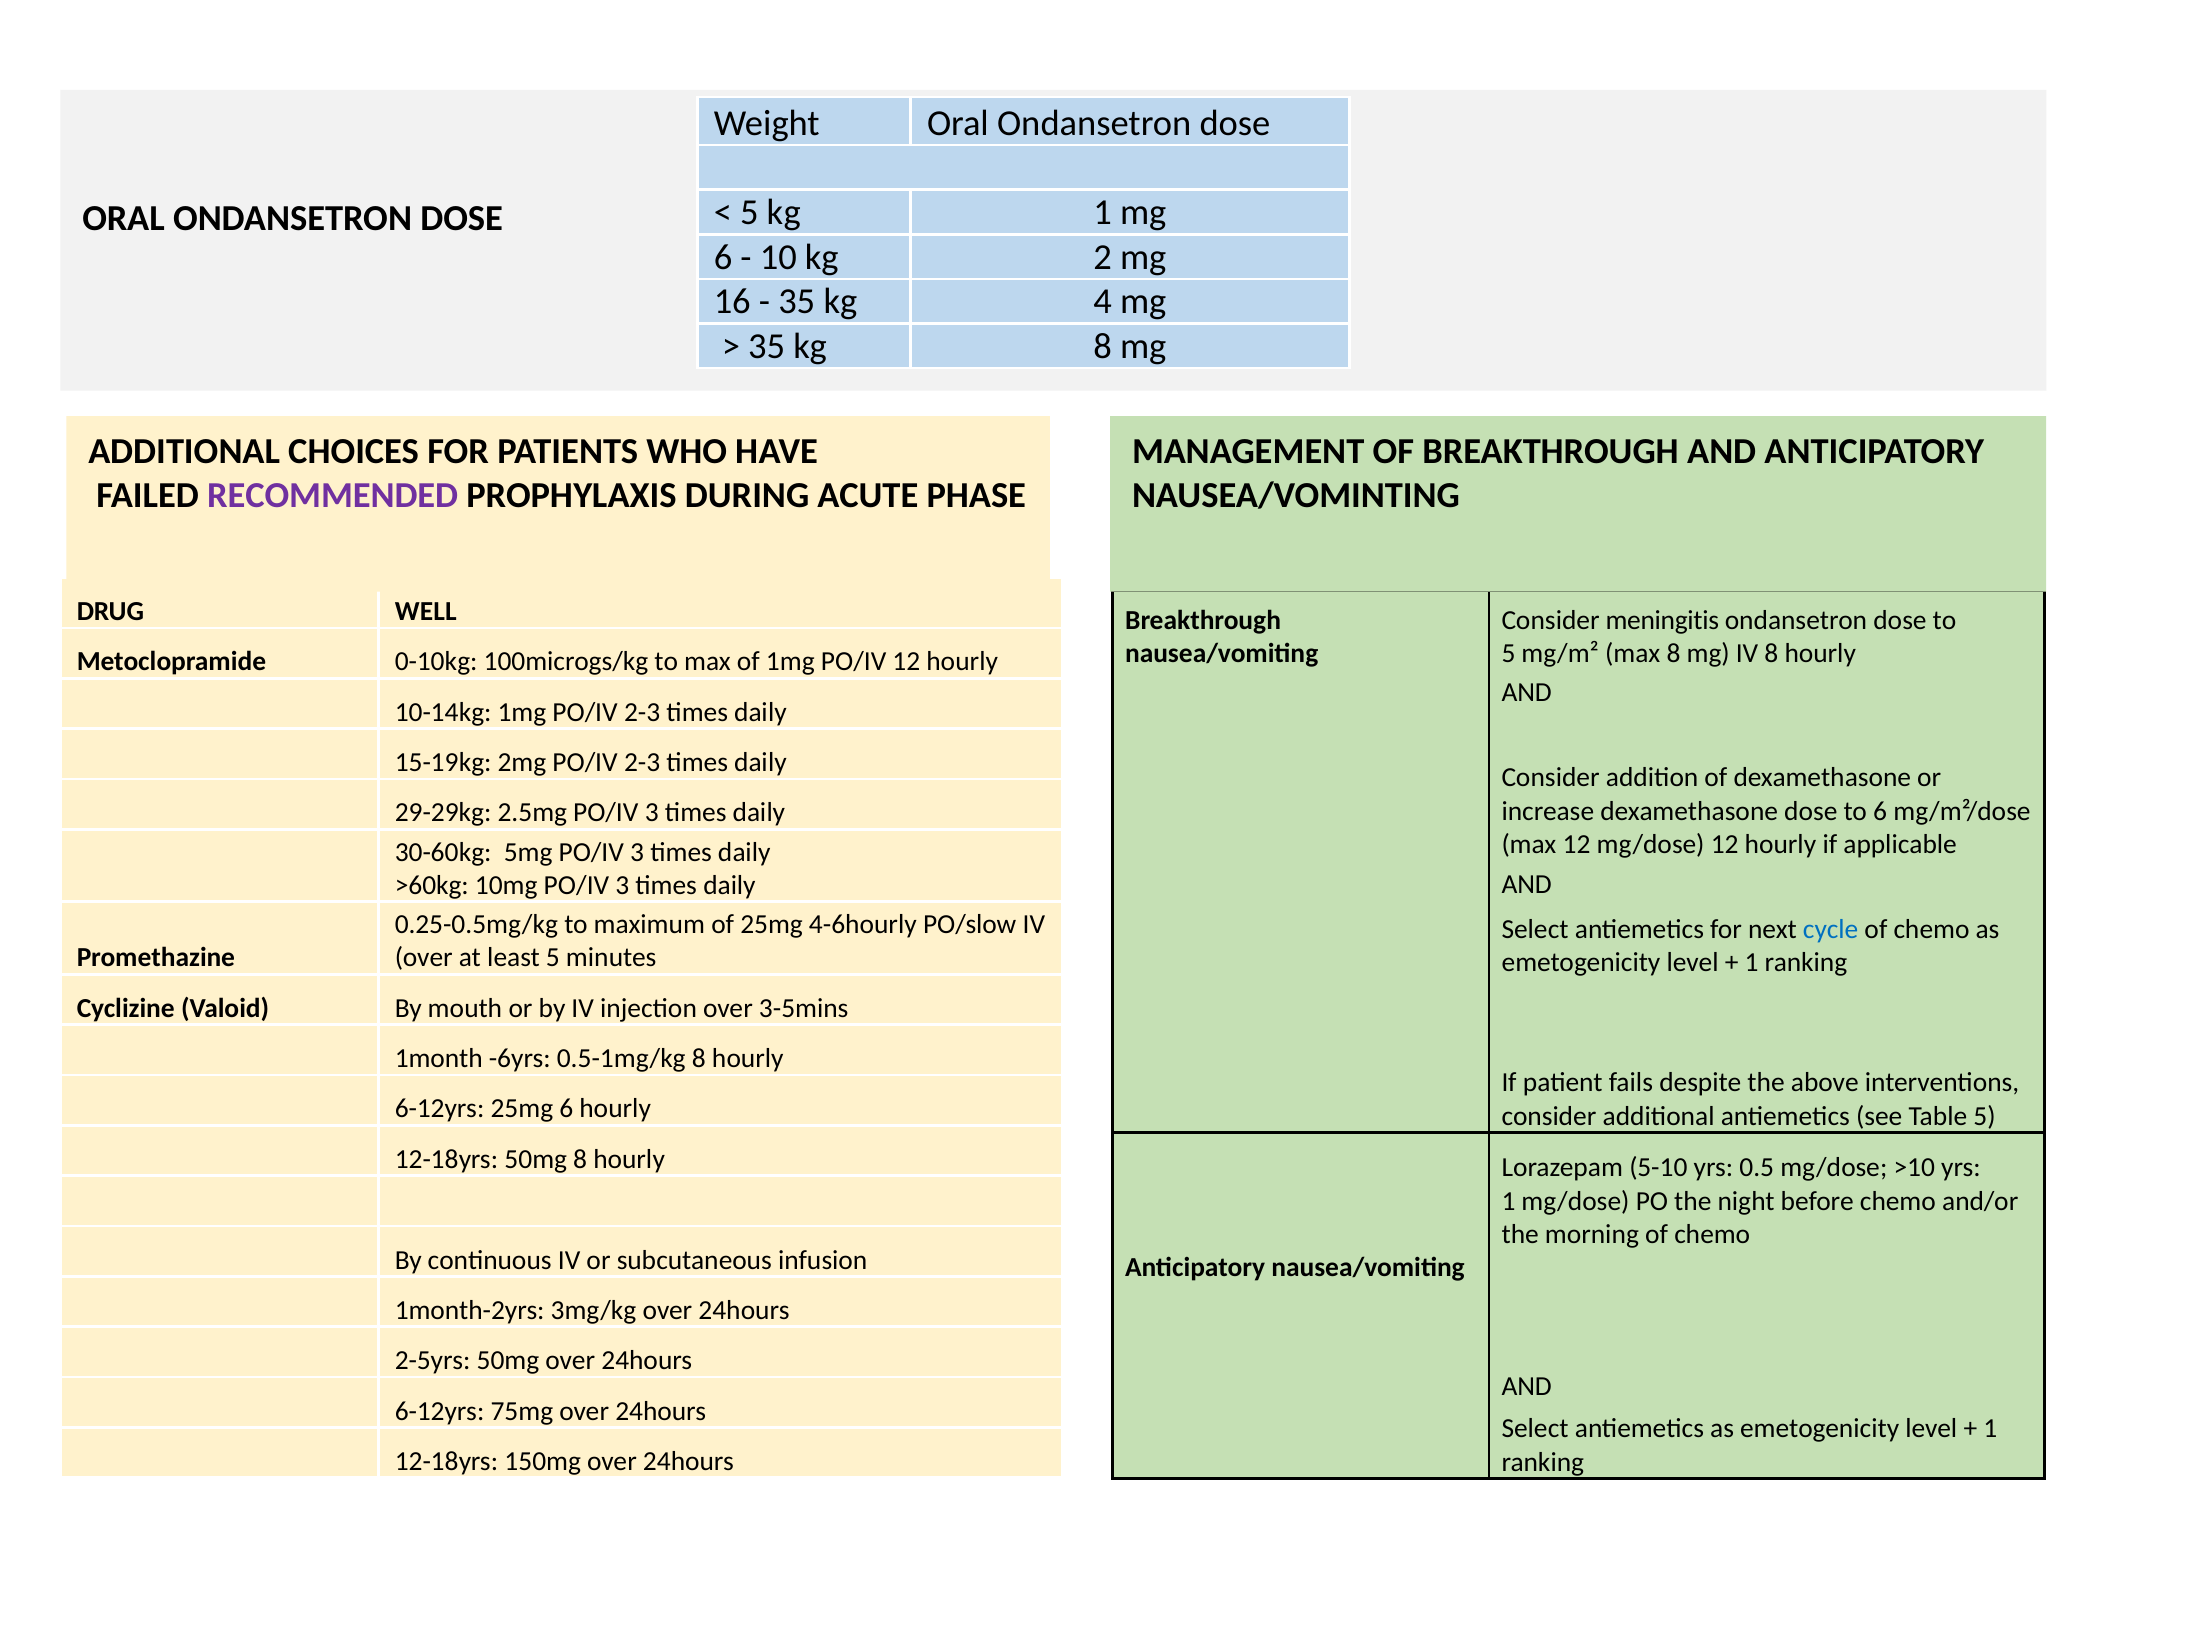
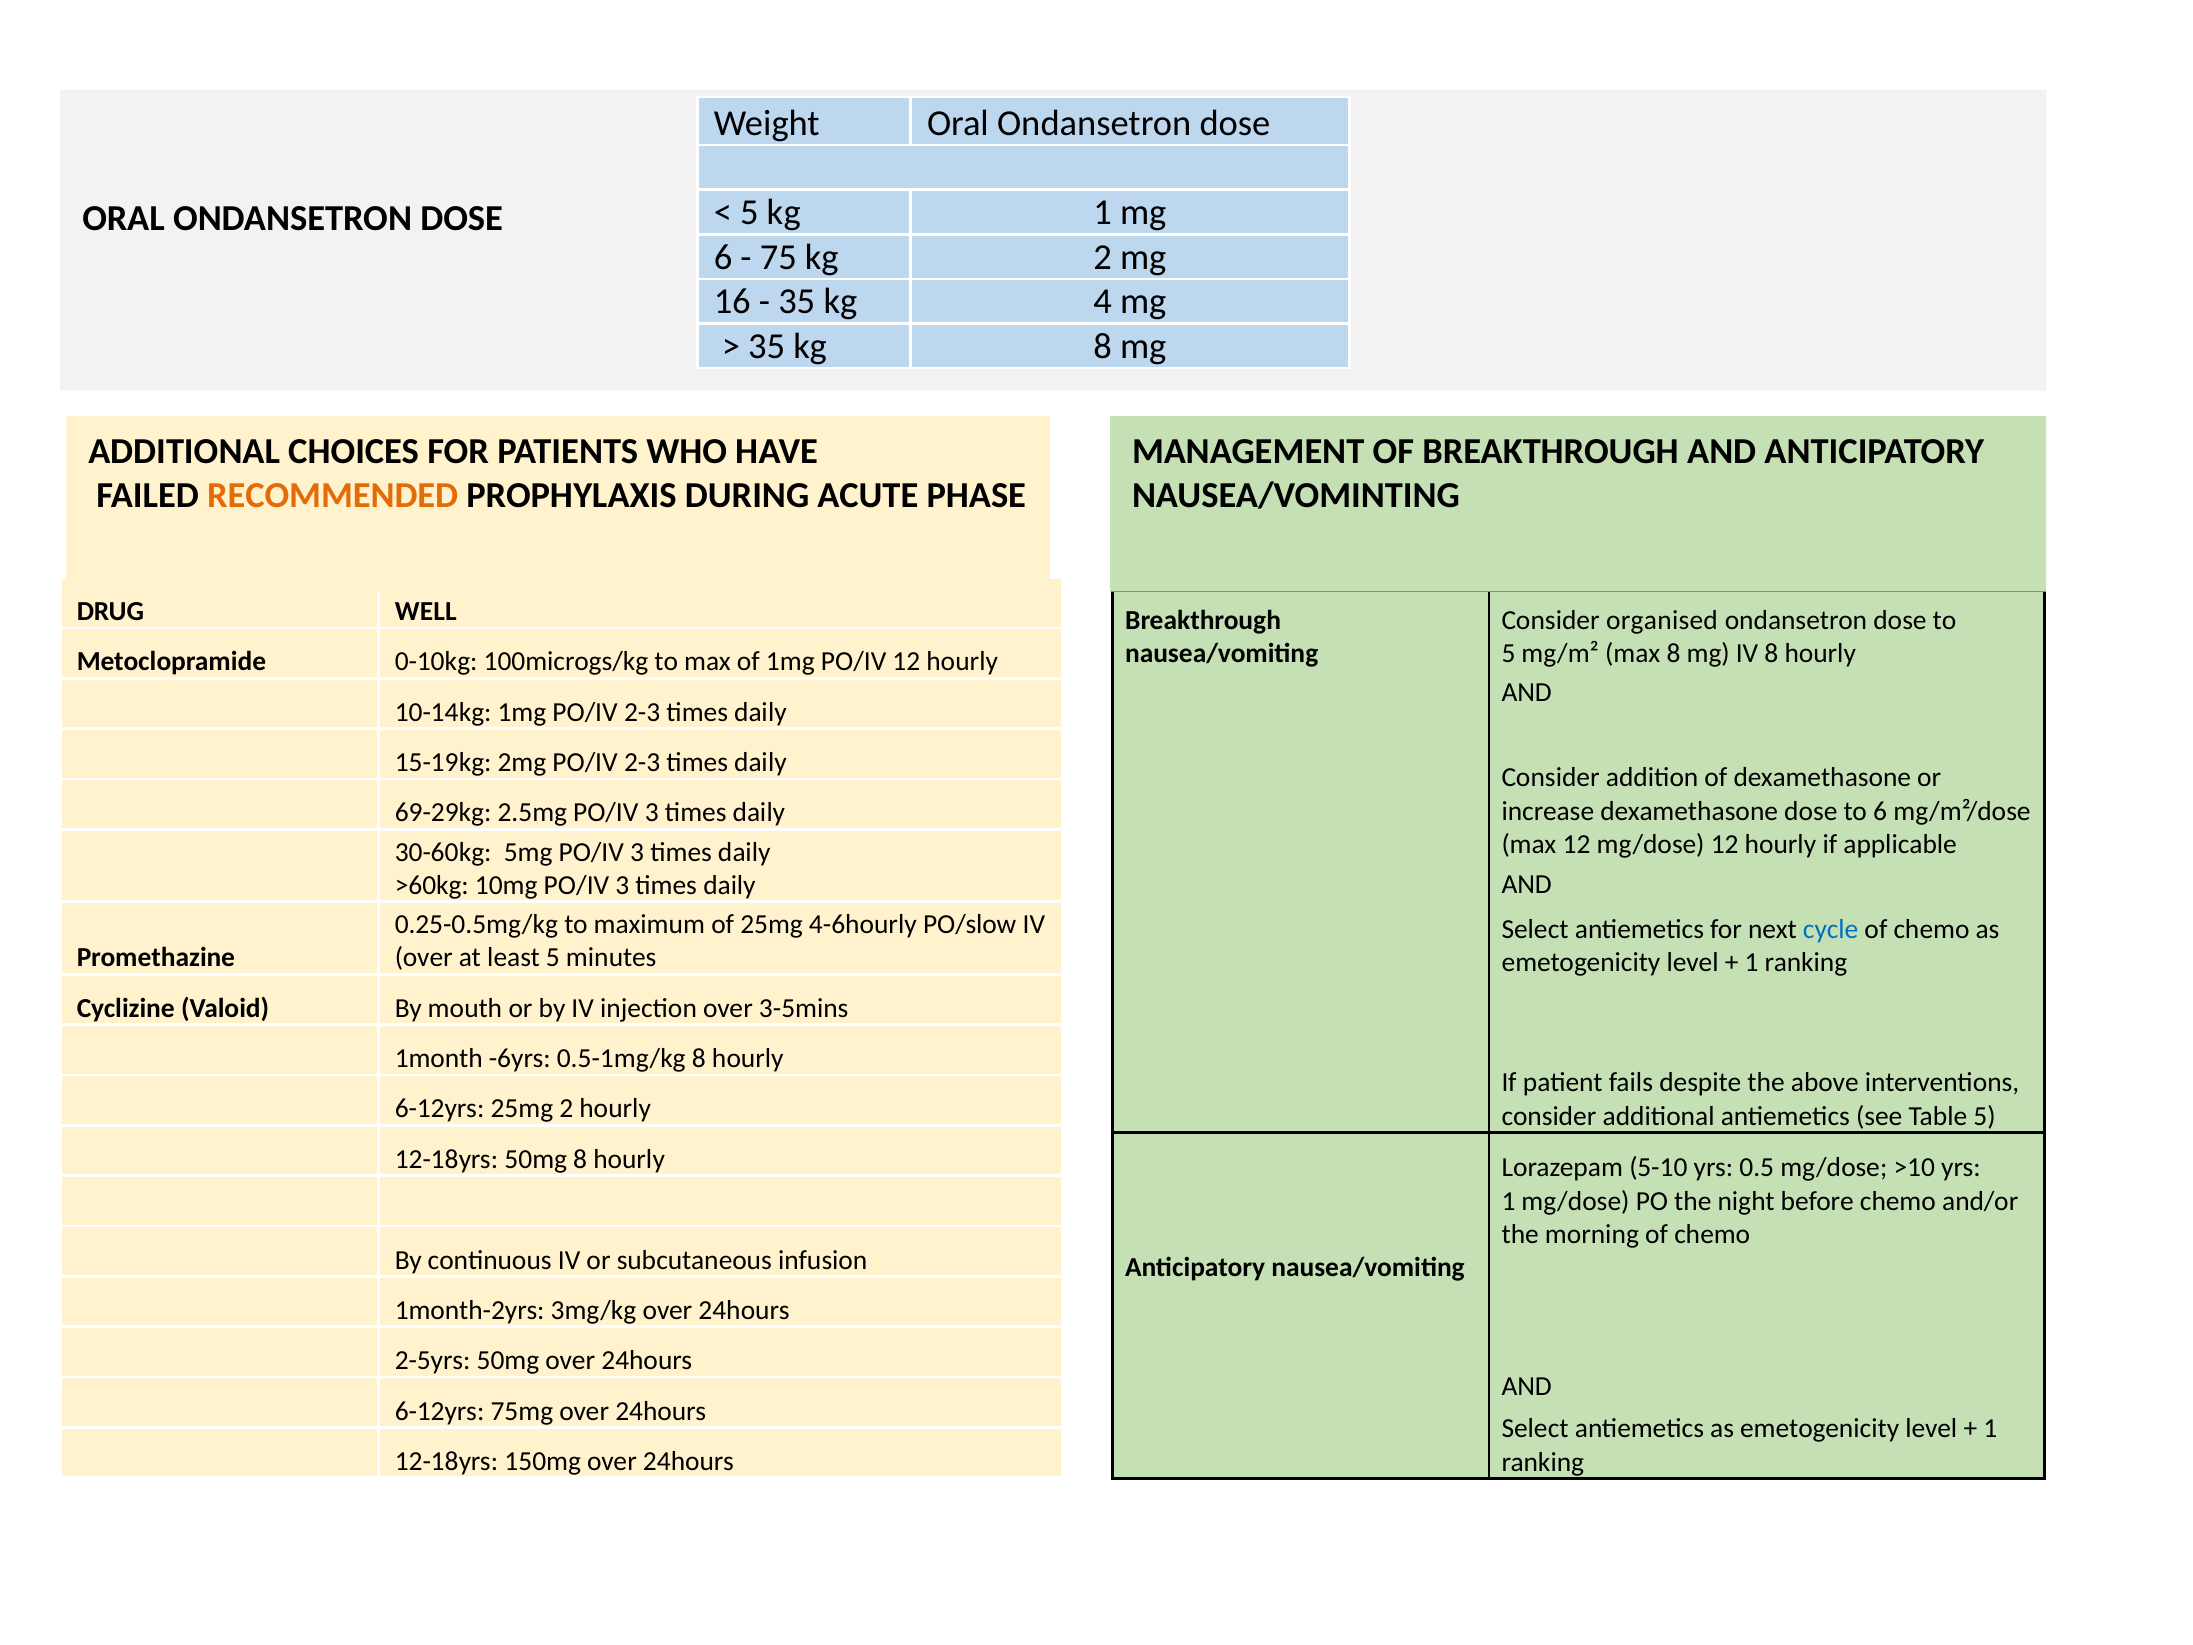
10: 10 -> 75 (778, 257)
RECOMMENDED colour: purple -> orange (333, 495)
meningitis: meningitis -> organised (1662, 620)
29-29kg: 29-29kg -> 69-29kg (443, 813)
25mg 6: 6 -> 2 (566, 1109)
